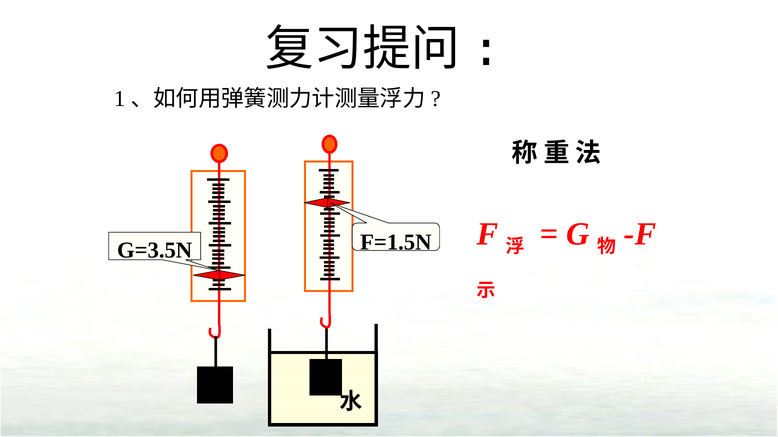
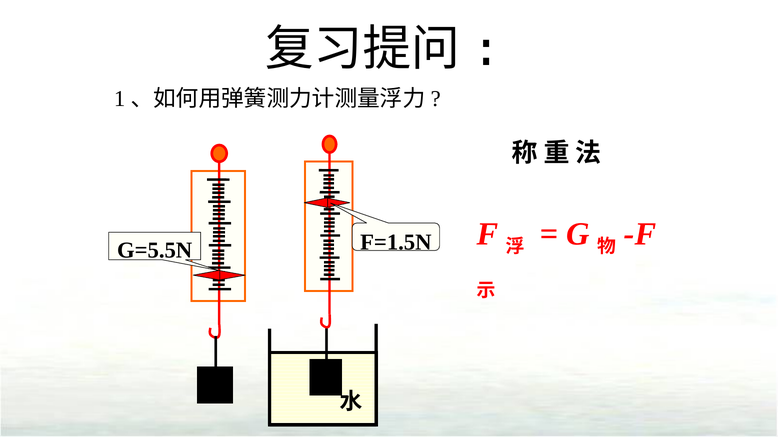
G=3.5N: G=3.5N -> G=5.5N (155, 251)
